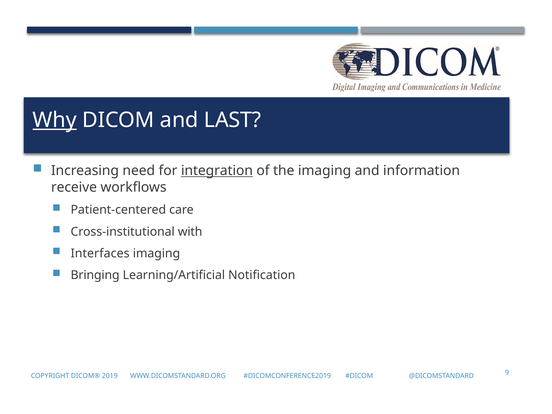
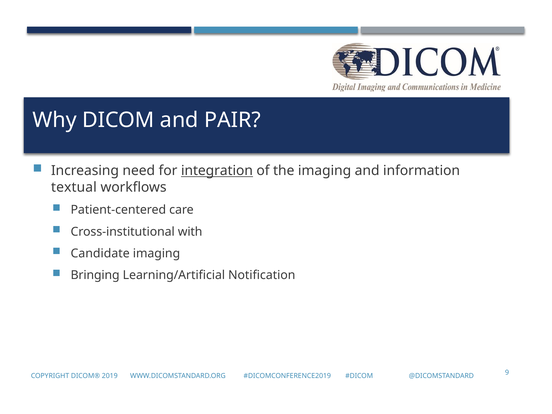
Why underline: present -> none (55, 120)
LAST: LAST -> PAIR (232, 120)
receive: receive -> textual (74, 187)
Interfaces: Interfaces -> Candidate (100, 253)
